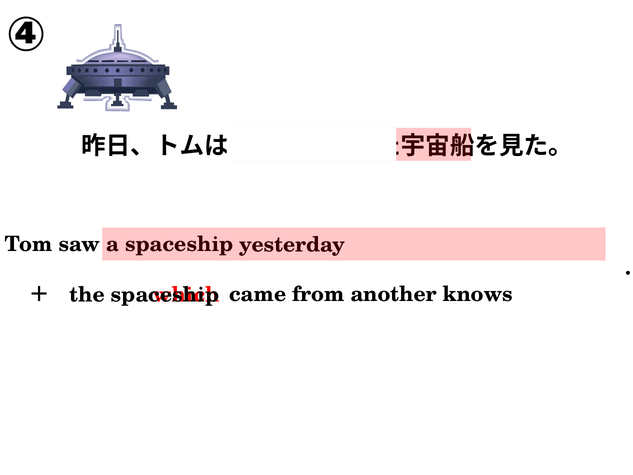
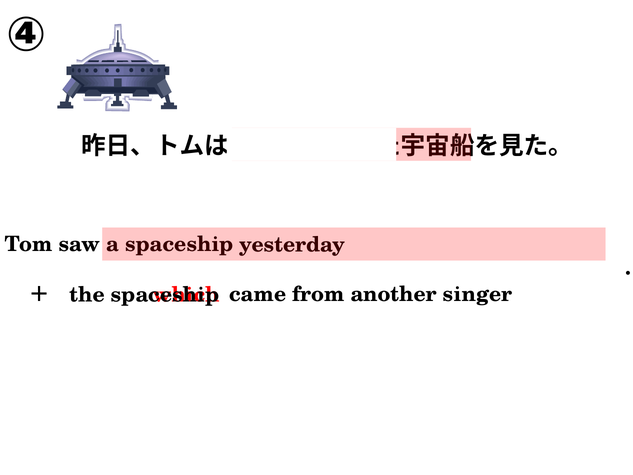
knows: knows -> singer (478, 294)
